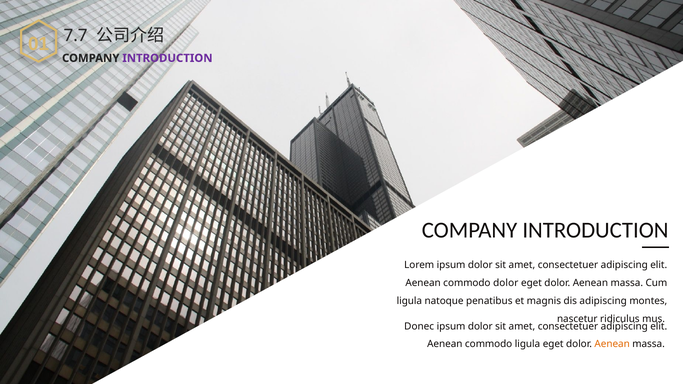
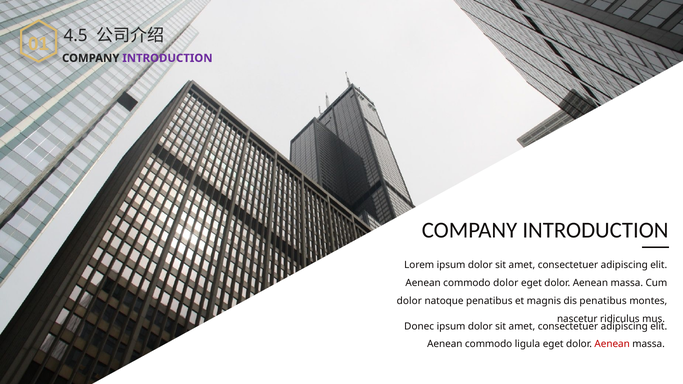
7.7: 7.7 -> 4.5 (76, 36)
ligula: ligula -> dolor (409, 301)
dis adipiscing: adipiscing -> penatibus (603, 301)
Aenean colour: orange -> red (612, 344)
